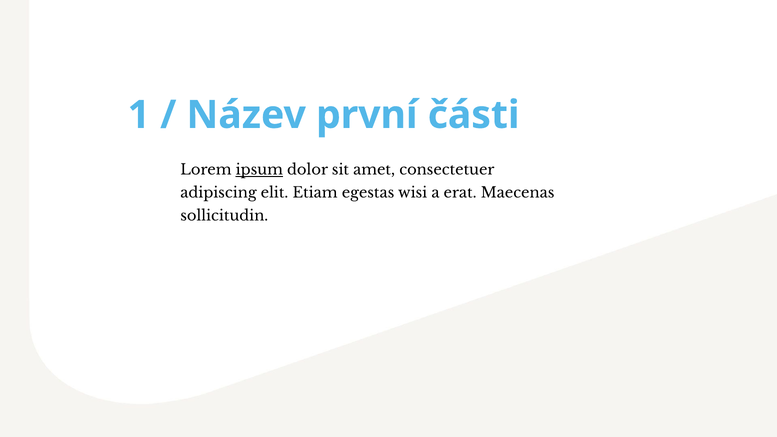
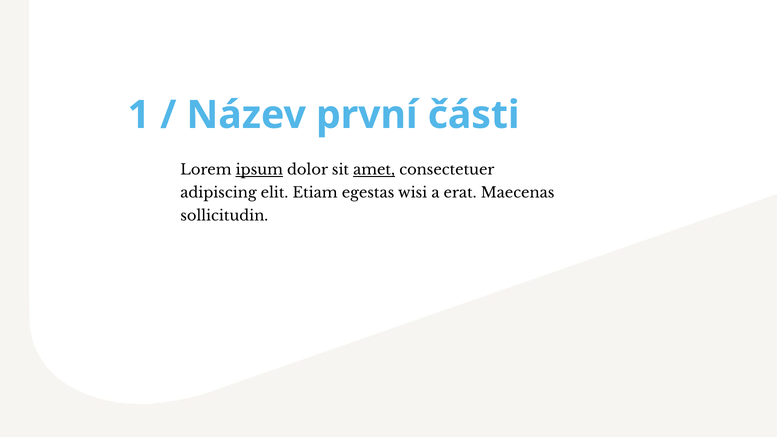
amet underline: none -> present (374, 170)
